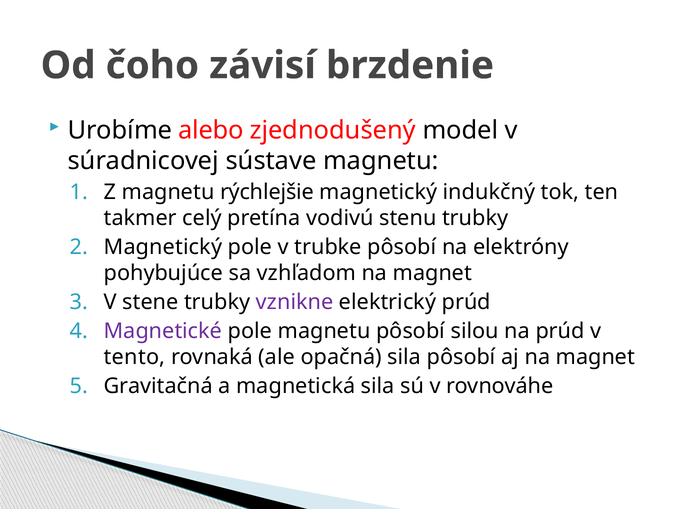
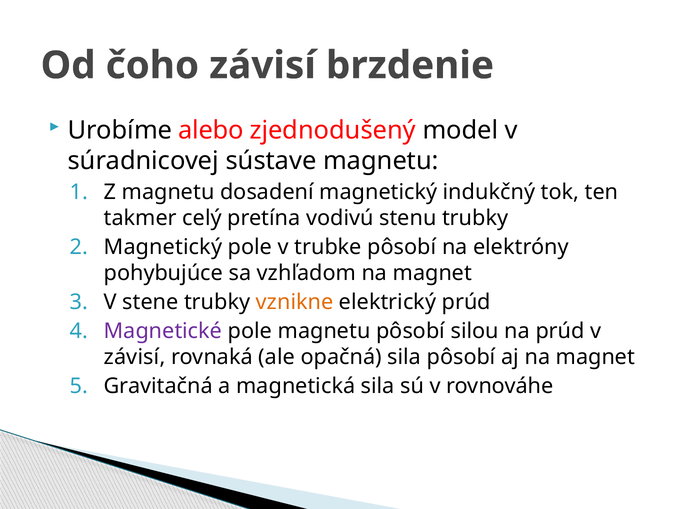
rýchlejšie: rýchlejšie -> dosadení (267, 192)
vznikne colour: purple -> orange (295, 302)
tento: tento -> závisí (135, 357)
